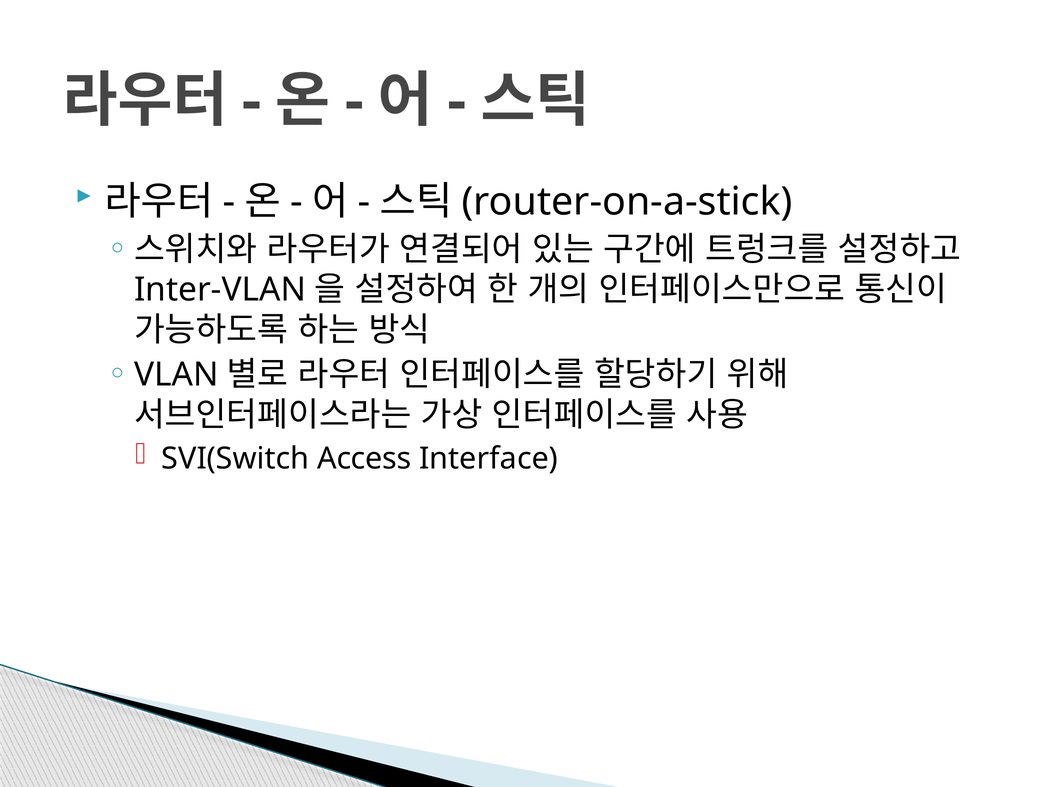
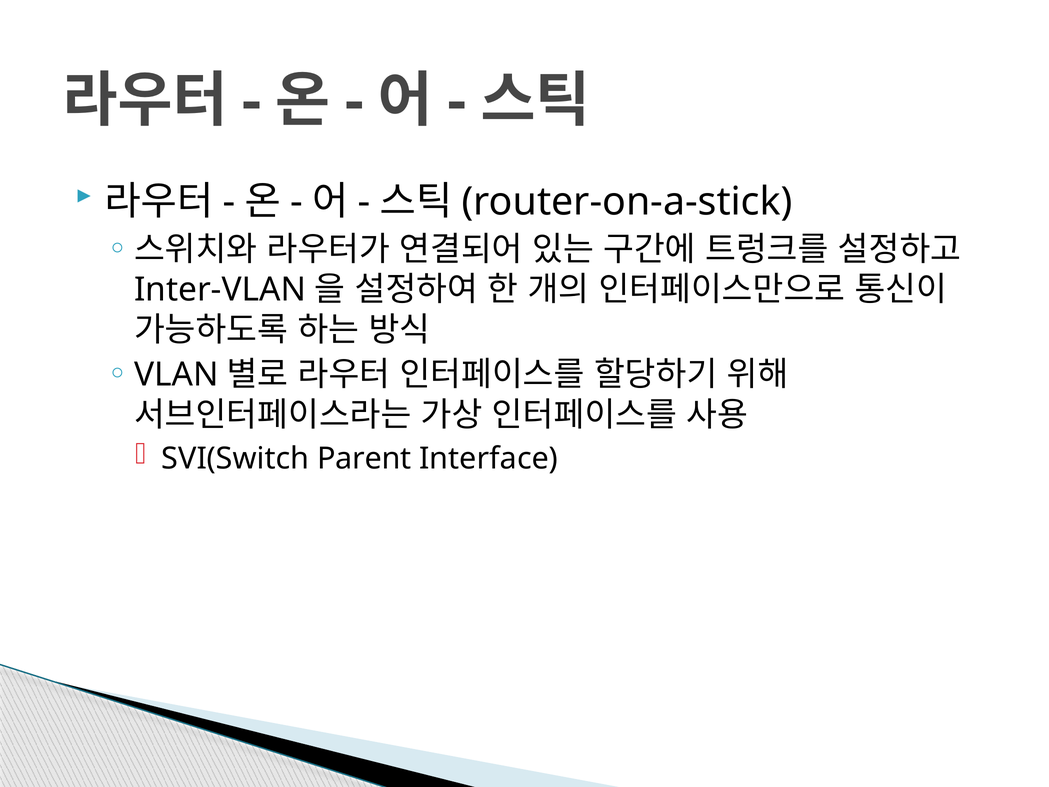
Access: Access -> Parent (364, 458)
